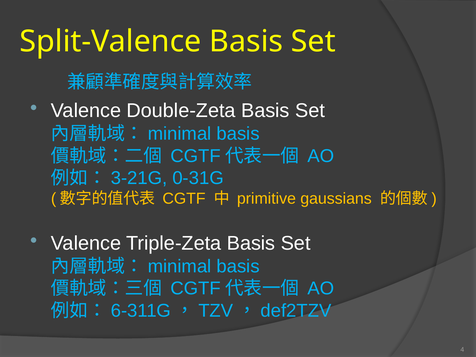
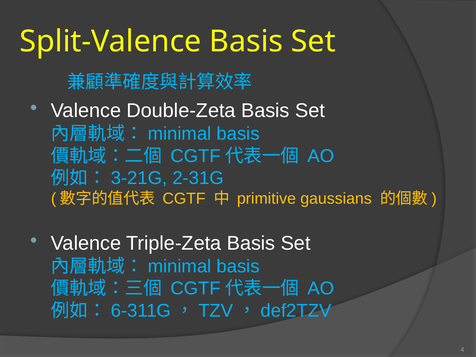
0-31G: 0-31G -> 2-31G (198, 178)
